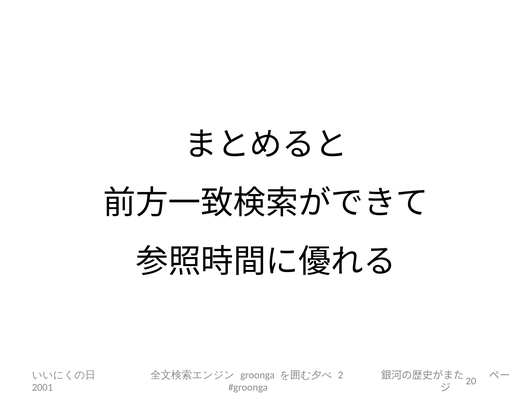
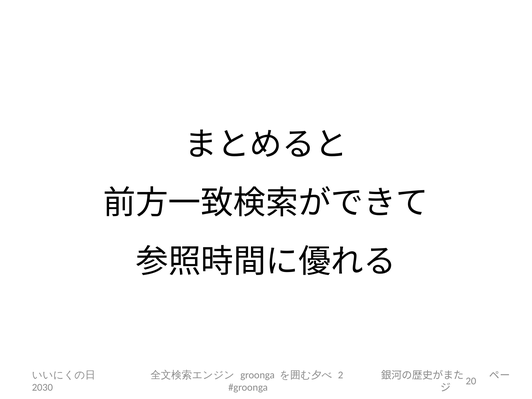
2001: 2001 -> 2030 (42, 387)
